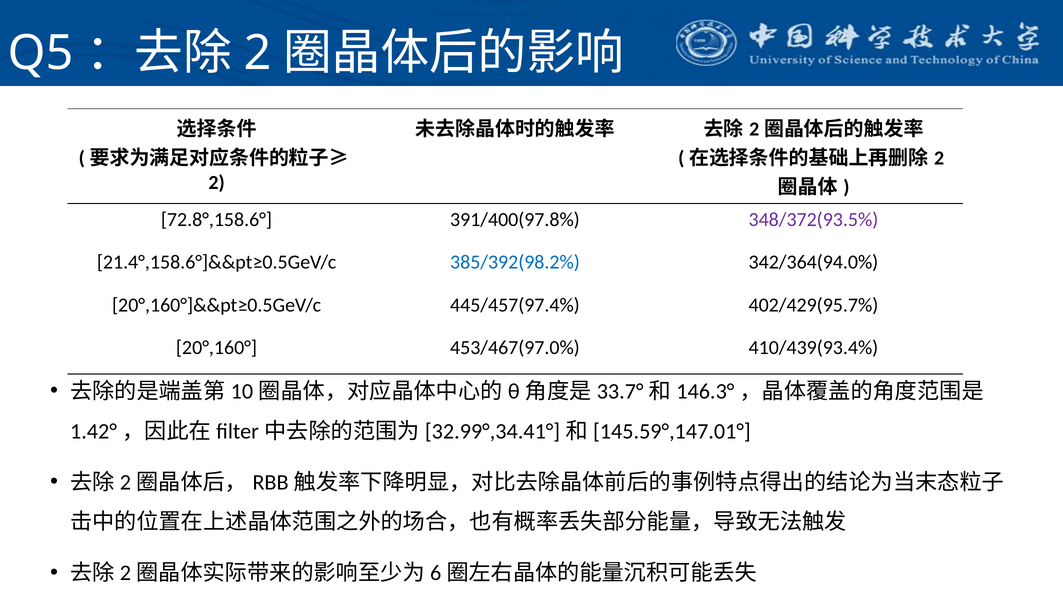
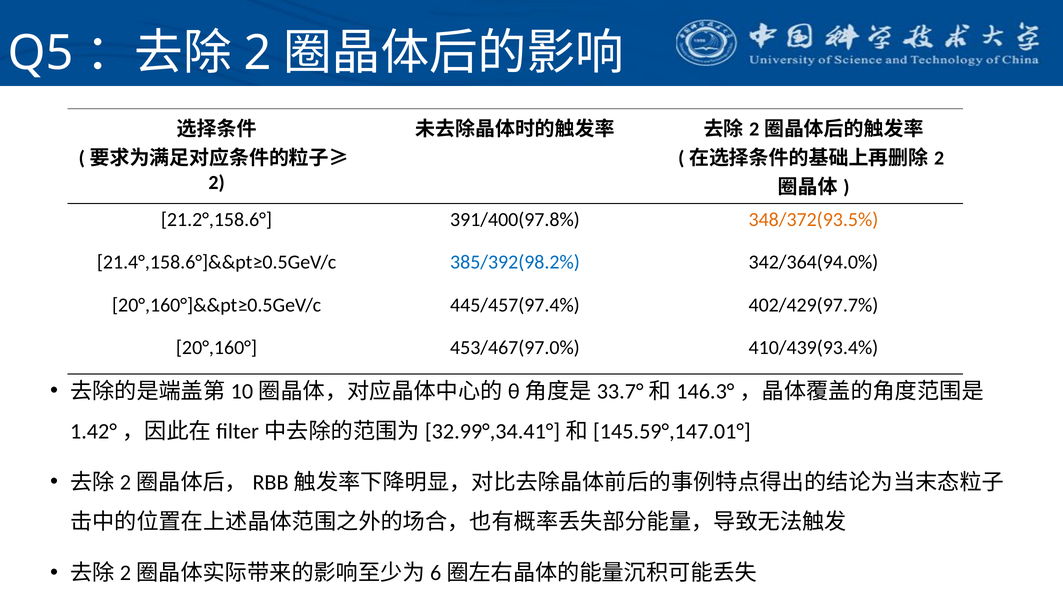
72.8°,158.6°: 72.8°,158.6° -> 21.2°,158.6° (216, 220)
348/372(93.5% colour: purple -> orange (813, 220)
402/429(95.7%: 402/429(95.7% -> 402/429(97.7% (813, 305)
